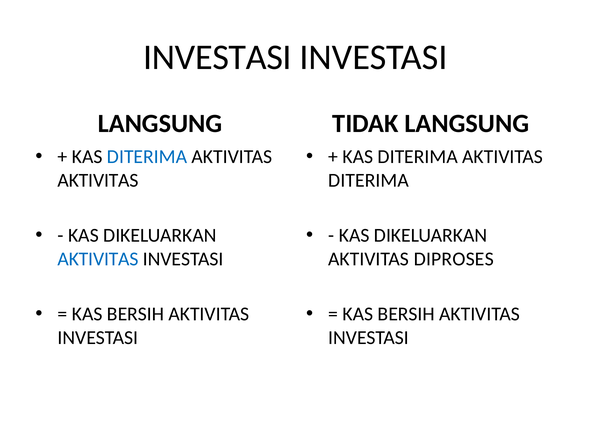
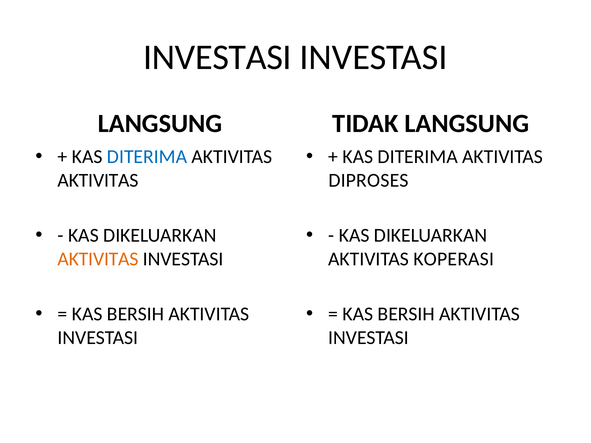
DITERIMA: DITERIMA -> DIPROSES (369, 180)
AKTIVITAS colour: blue -> orange (98, 259)
DIPROSES: DIPROSES -> KOPERASI (454, 259)
